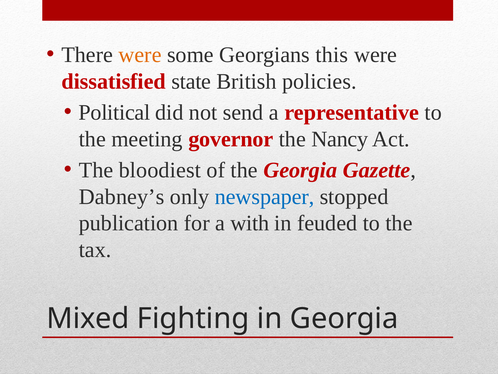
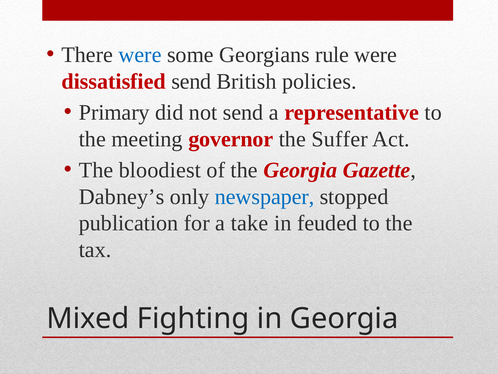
were colour: orange -> blue (140, 55)
this: this -> rule (332, 55)
dissatisfied state: state -> send (191, 81)
Political: Political -> Primary (114, 112)
Nancy: Nancy -> Suffer (340, 139)
with: with -> take (250, 223)
